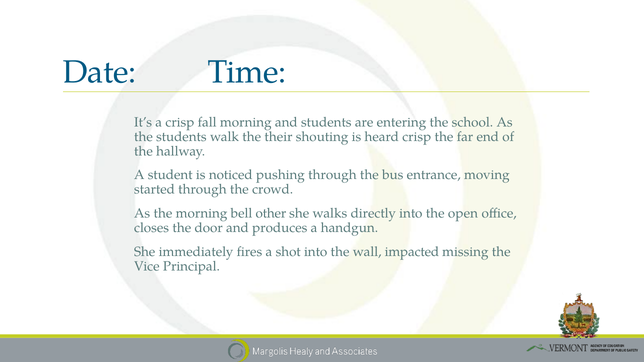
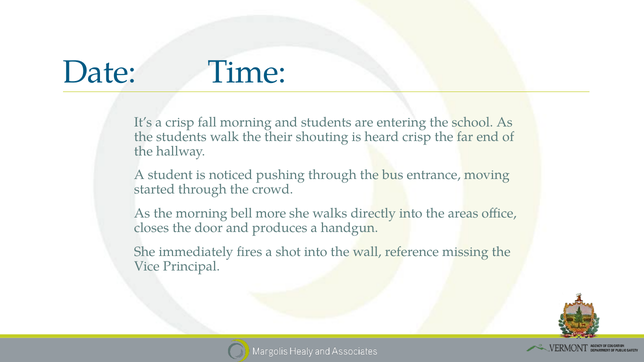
other: other -> more (271, 214)
open: open -> areas (463, 214)
impacted: impacted -> reference (412, 252)
